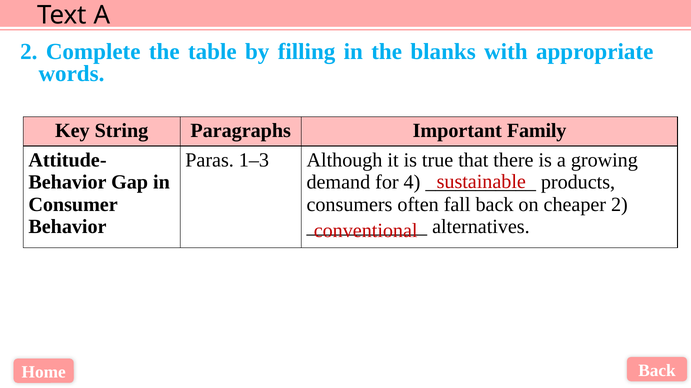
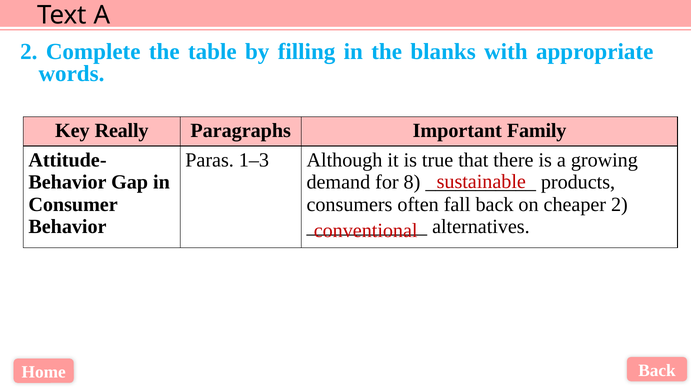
String: String -> Really (122, 131)
4: 4 -> 8 (412, 182)
